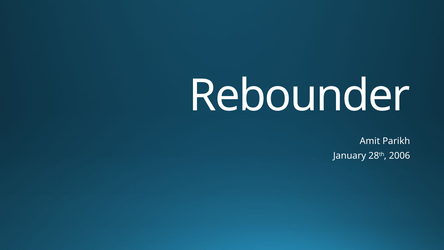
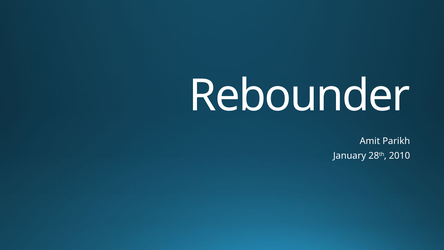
2006: 2006 -> 2010 (400, 156)
